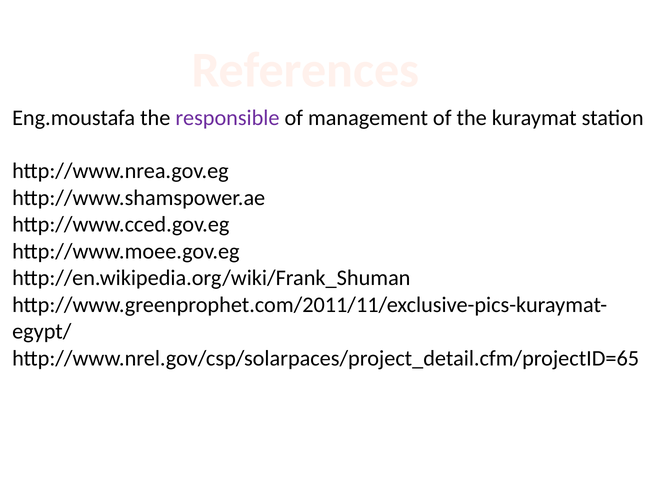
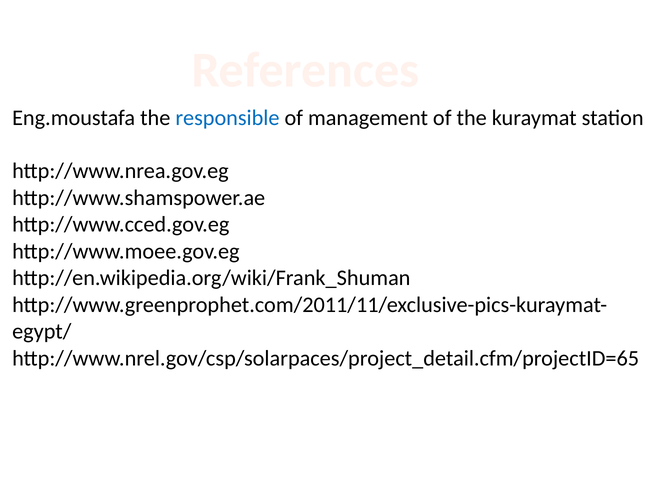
responsible colour: purple -> blue (227, 118)
